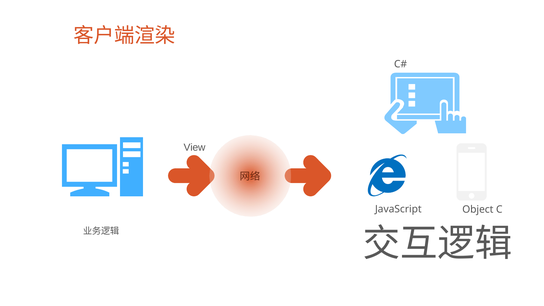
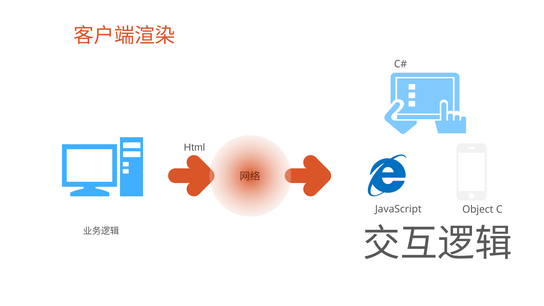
View: View -> Html (194, 148)
